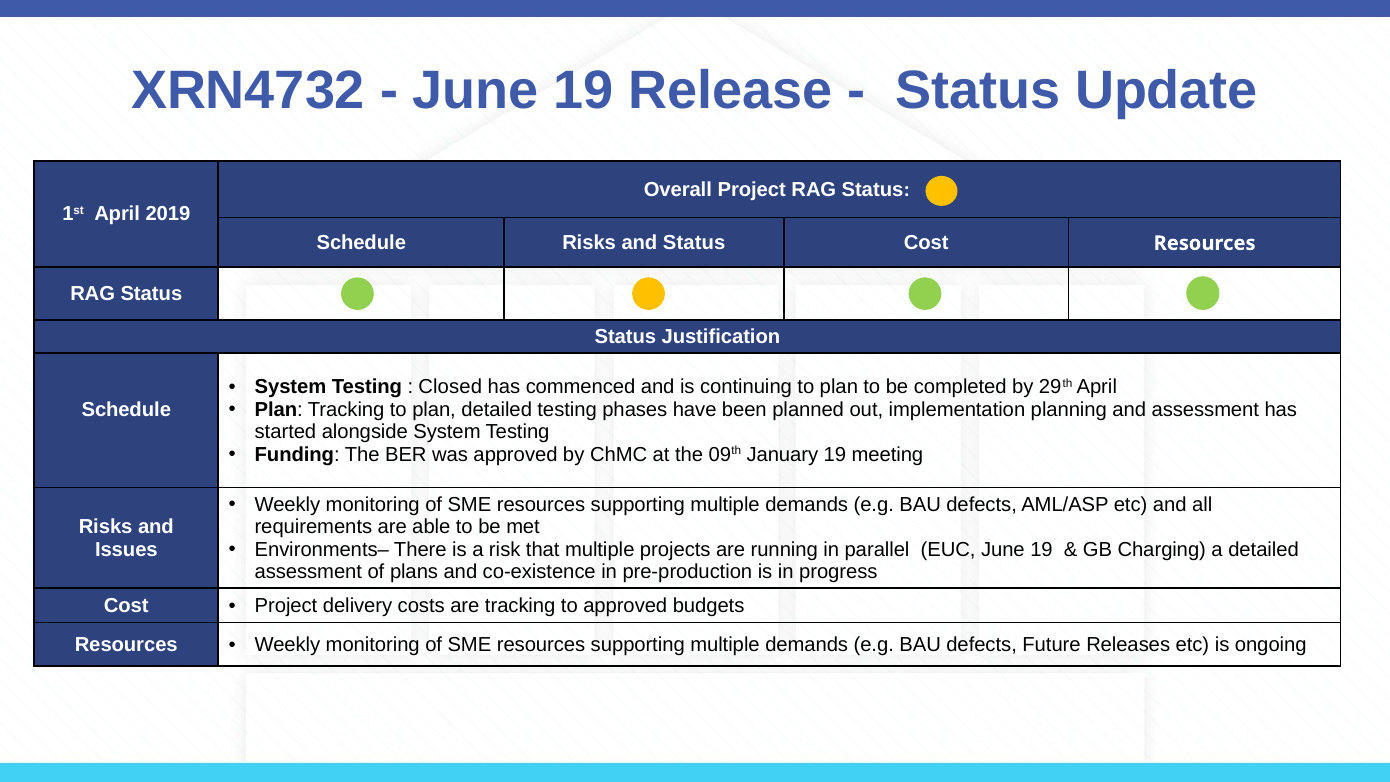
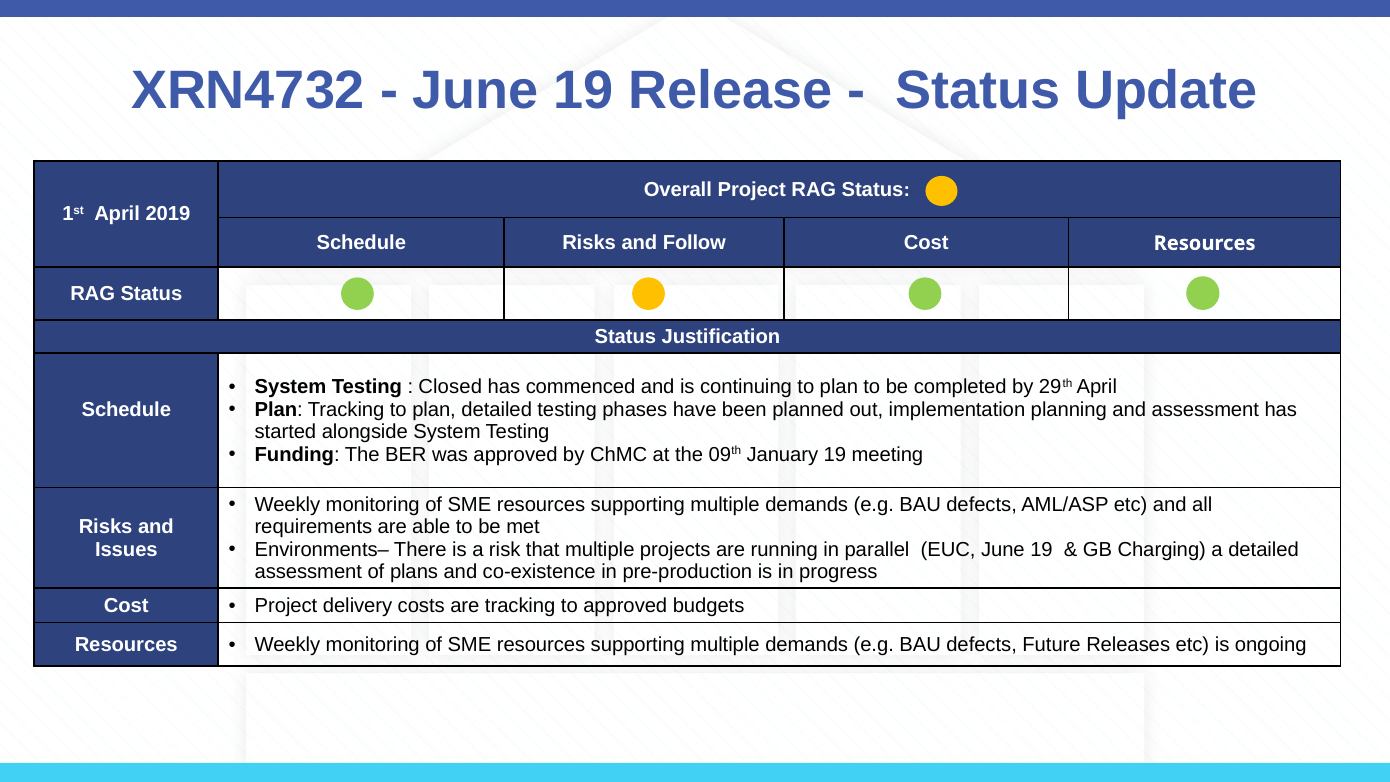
and Status: Status -> Follow (694, 242)
